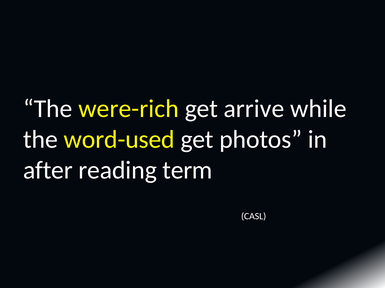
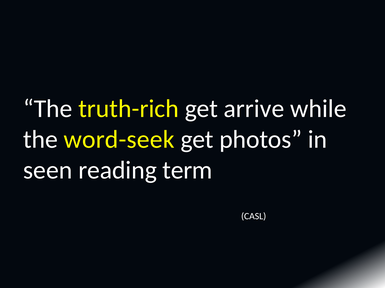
were-rich: were-rich -> truth-rich (129, 109)
word-used: word-used -> word-seek (119, 140)
after: after -> seen (48, 171)
